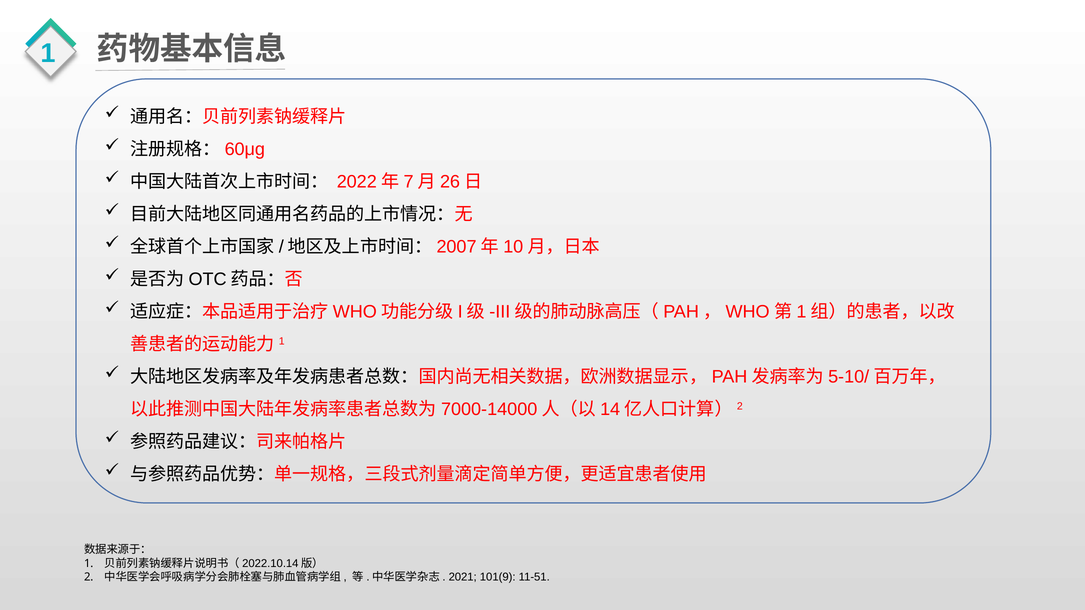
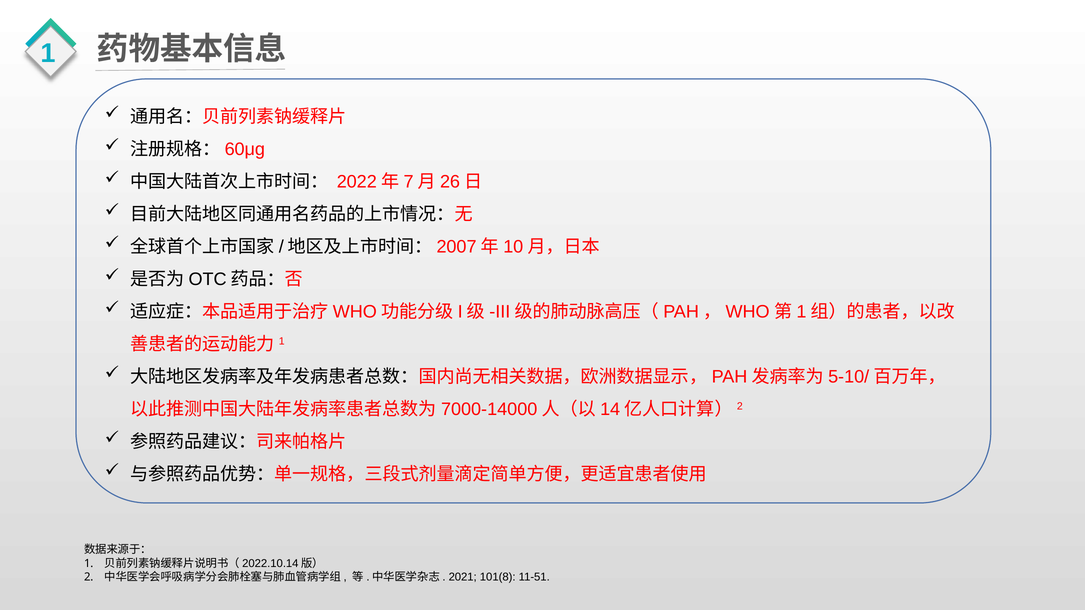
101(9: 101(9 -> 101(8 (498, 577)
